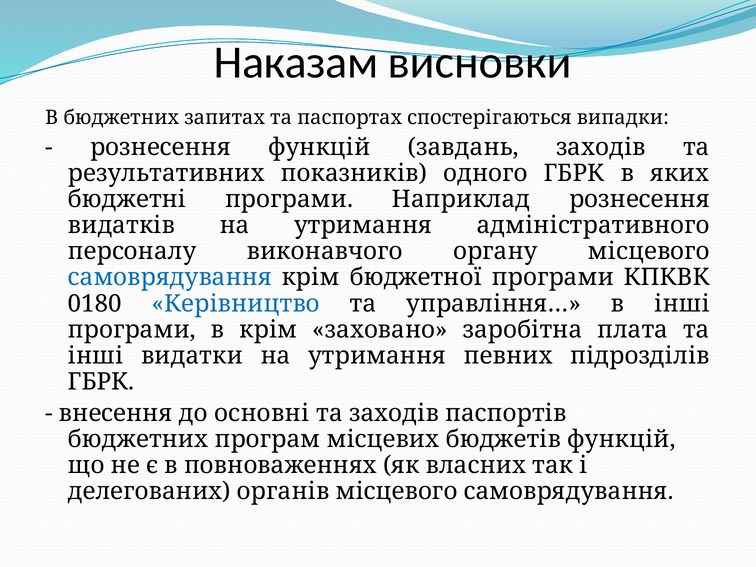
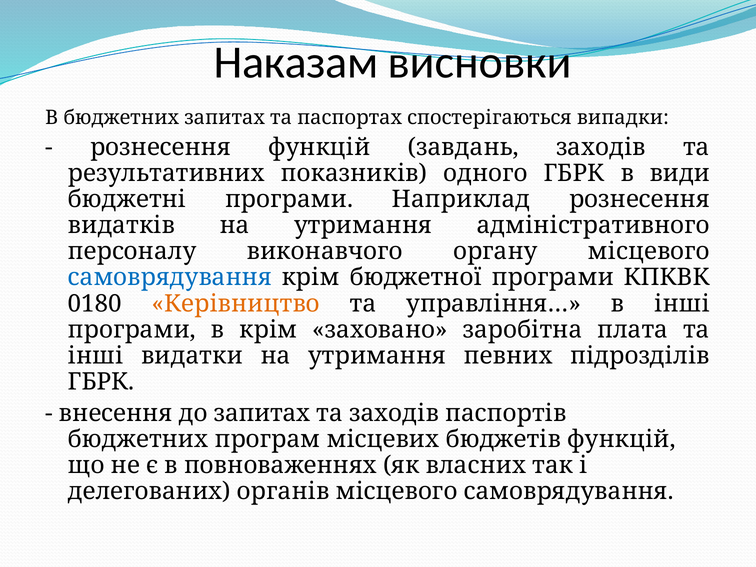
яких: яких -> види (680, 173)
Керівництво colour: blue -> orange (236, 304)
до основні: основні -> запитах (262, 413)
